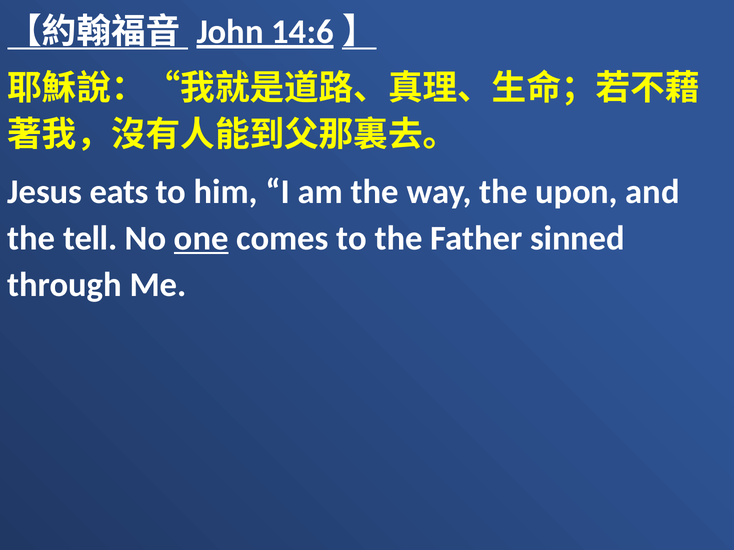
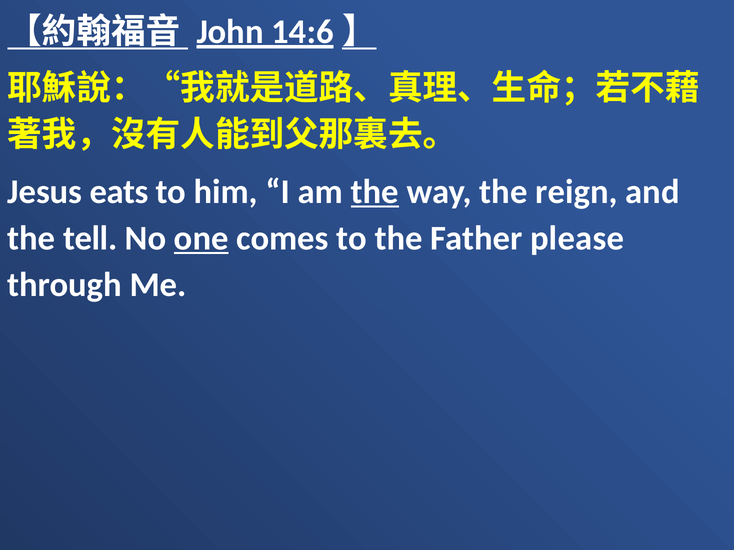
the underline: none -> present (375, 192)
upon: upon -> reign (576, 192)
sinned: sinned -> please (577, 238)
